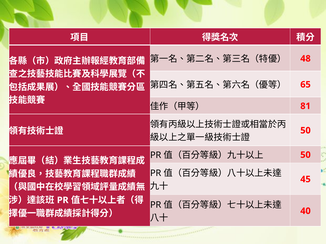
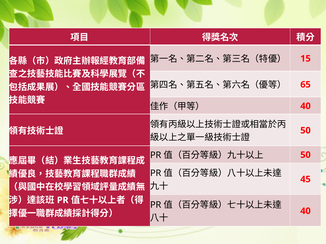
48: 48 -> 15 (306, 59)
81: 81 -> 40 (306, 106)
